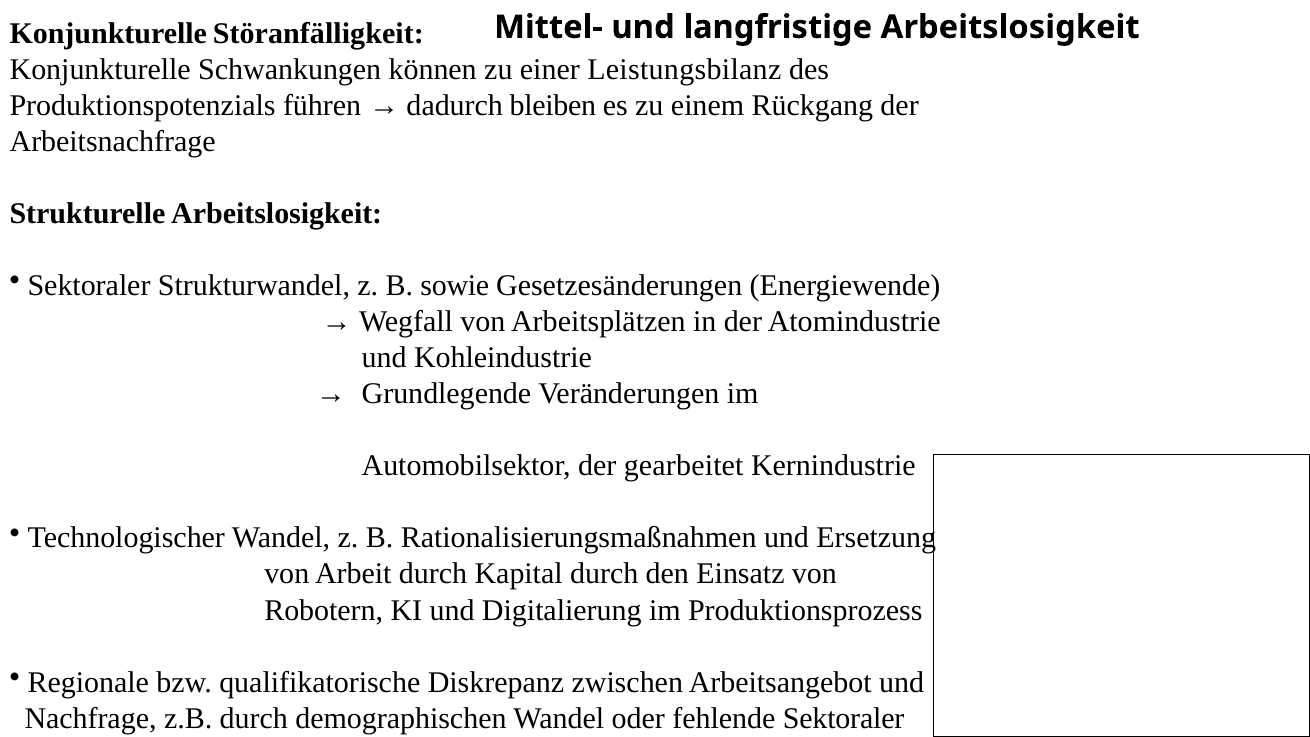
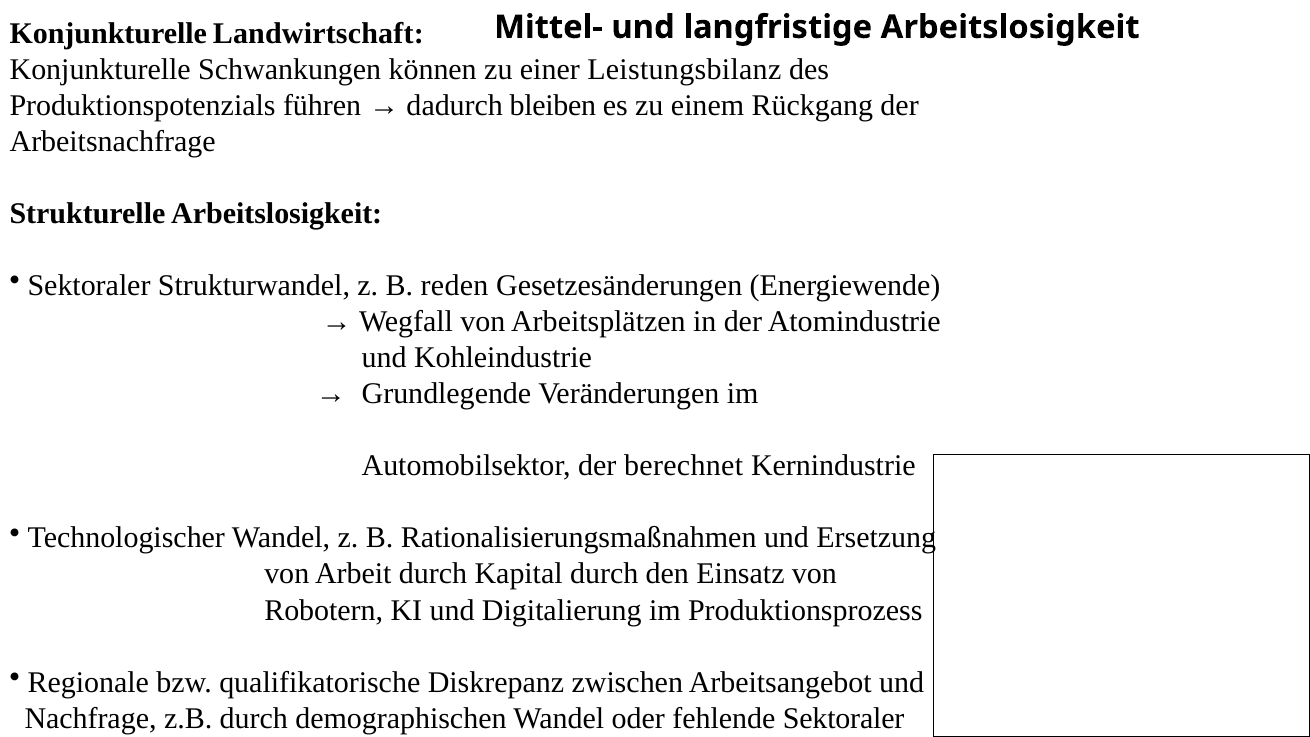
Störanfälligkeit: Störanfälligkeit -> Landwirtschaft (318, 34)
sowie: sowie -> reden (455, 286)
gearbeitet: gearbeitet -> berechnet (684, 466)
